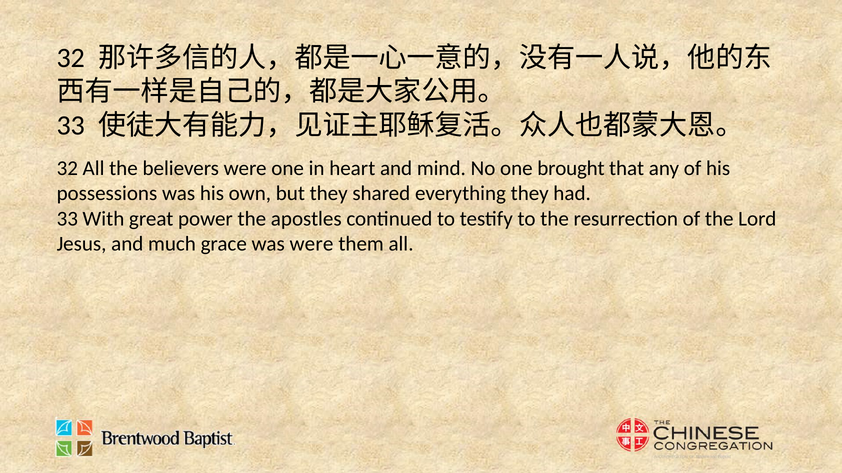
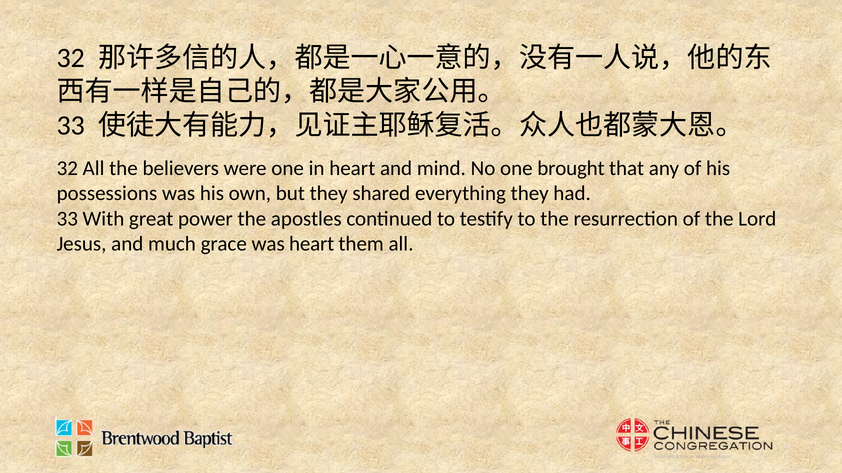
was were: were -> heart (312, 244)
